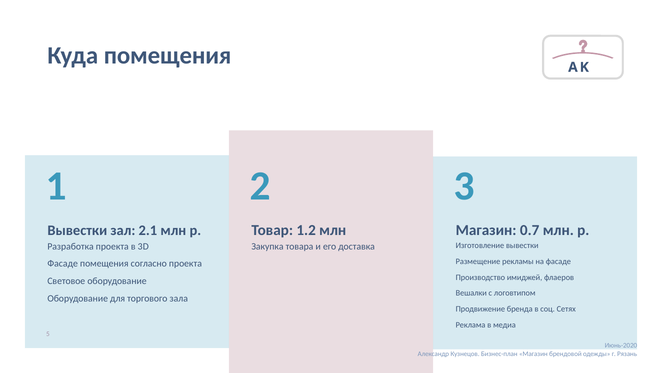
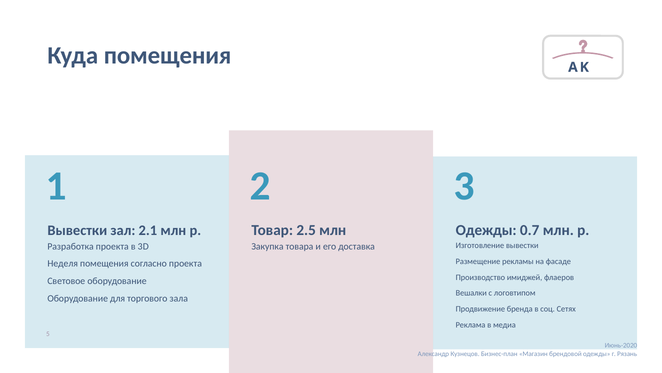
1.2: 1.2 -> 2.5 (306, 230)
Магазин: Магазин -> Одежды (486, 230)
Фасаде: Фасаде -> Неделя (63, 263)
